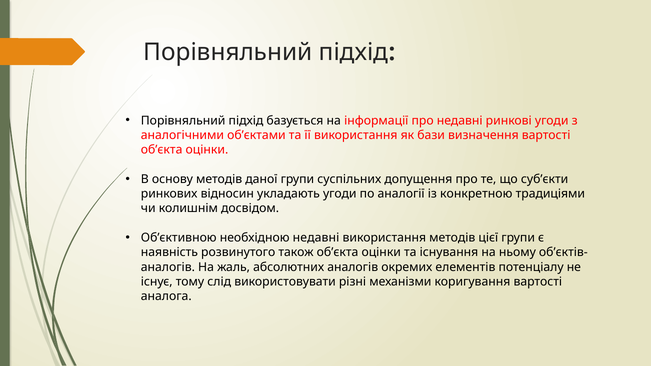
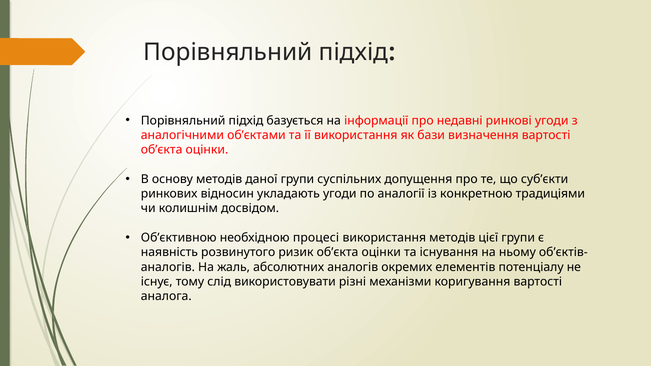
необхідною недавні: недавні -> процесі (316, 238)
також: також -> ризик (296, 253)
